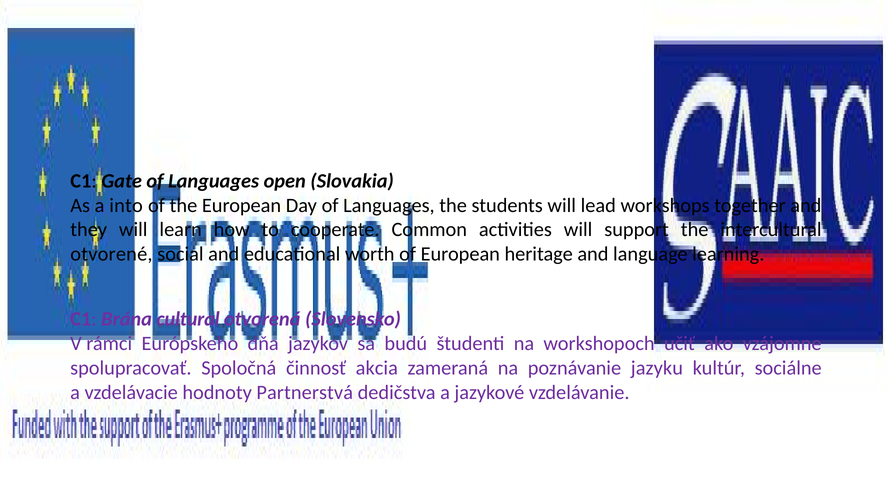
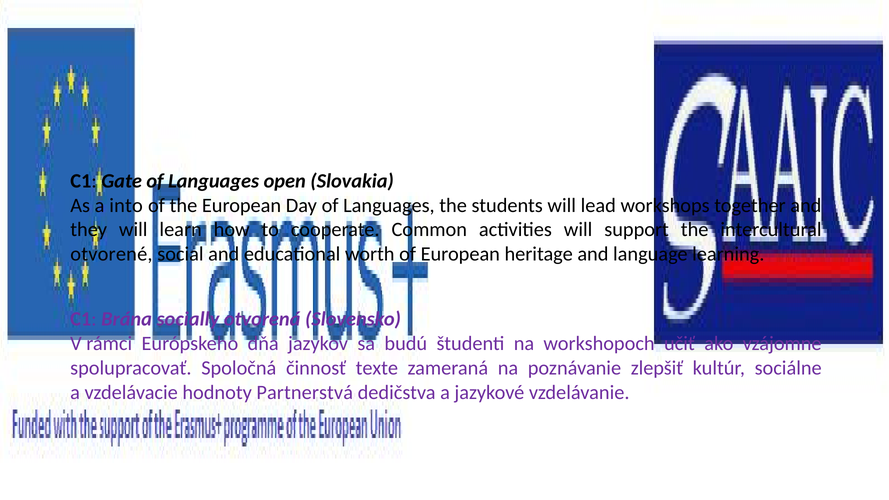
cultural: cultural -> socially (188, 319)
akcia: akcia -> texte (377, 368)
jazyku: jazyku -> zlepšiť (657, 368)
